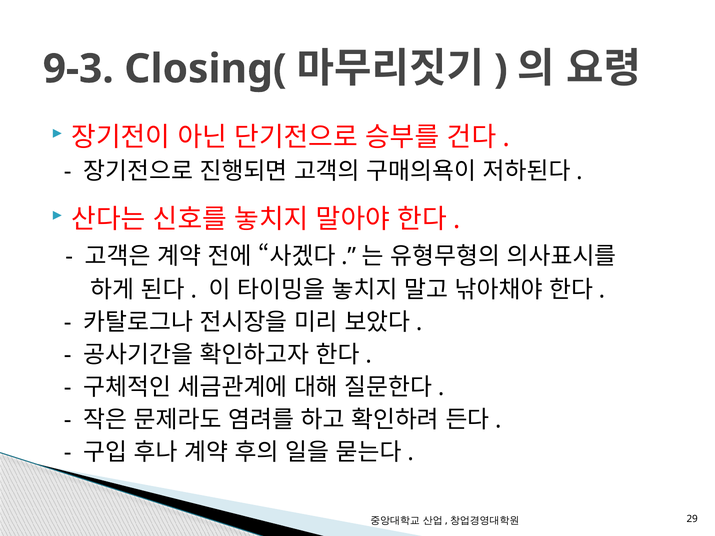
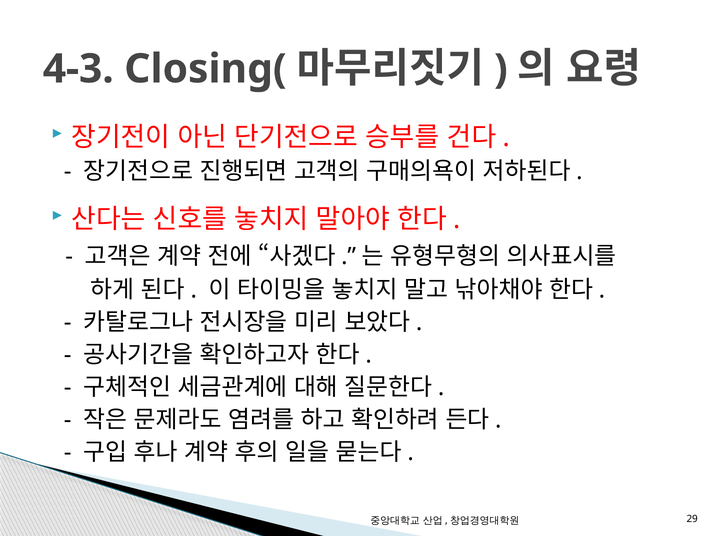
9-3: 9-3 -> 4-3 (78, 69)
